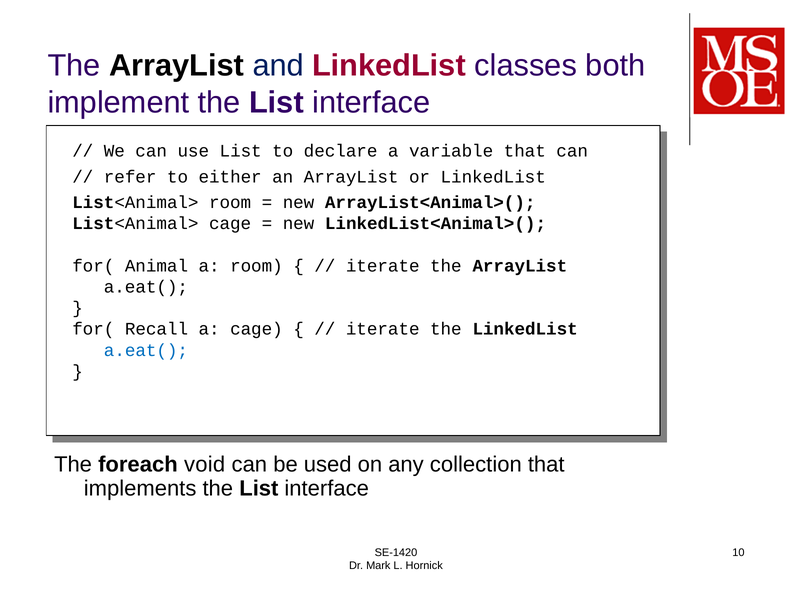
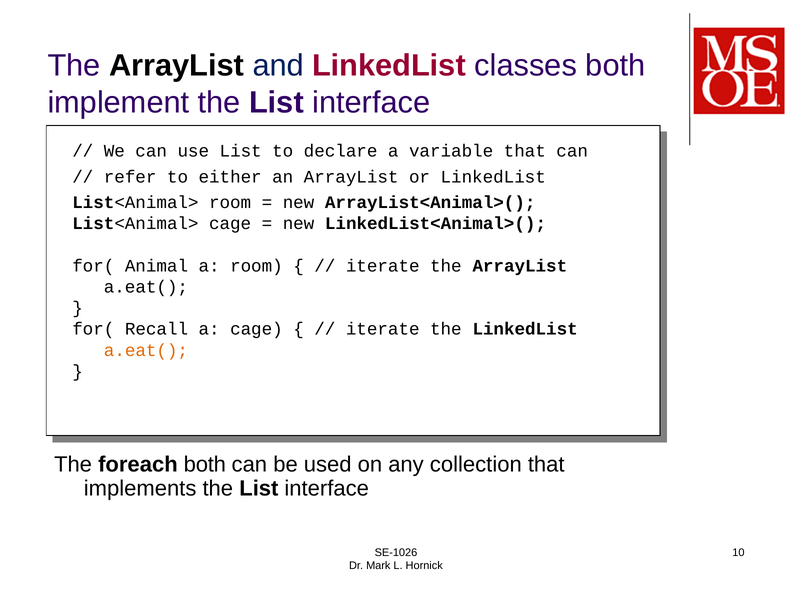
a.eat( colour: blue -> orange (146, 350)
foreach void: void -> both (205, 465)
SE-1420: SE-1420 -> SE-1026 (396, 553)
